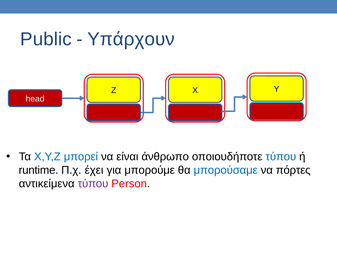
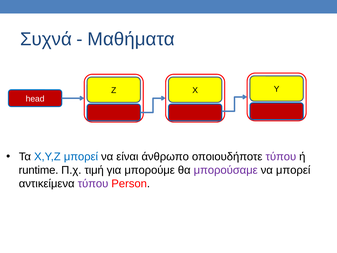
Public: Public -> Συχνά (46, 39)
Υπάρχουν: Υπάρχουν -> Μαθήματα (131, 39)
τύπου colour: blue -> purple (281, 157)
έχει: έχει -> τιμή (94, 170)
μπορούσαμε colour: blue -> purple (226, 170)
να πόρτες: πόρτες -> μπορεί (293, 170)
